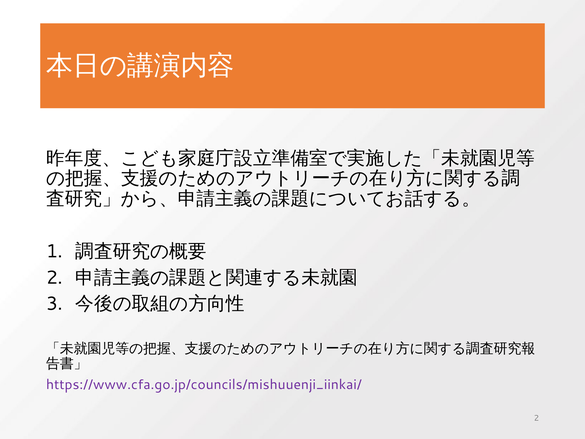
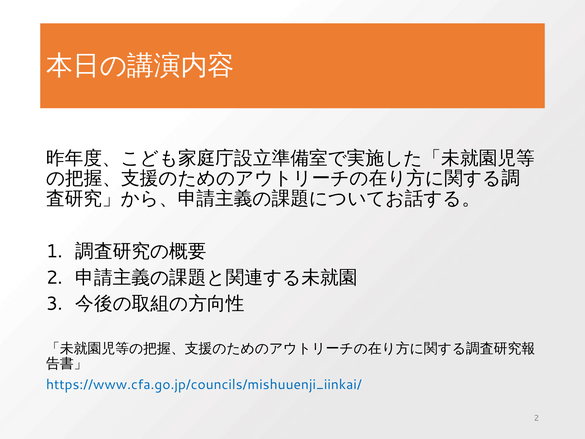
https://www.cfa.go.jp/councils/mishuuenji_iinkai/ colour: purple -> blue (204, 384)
